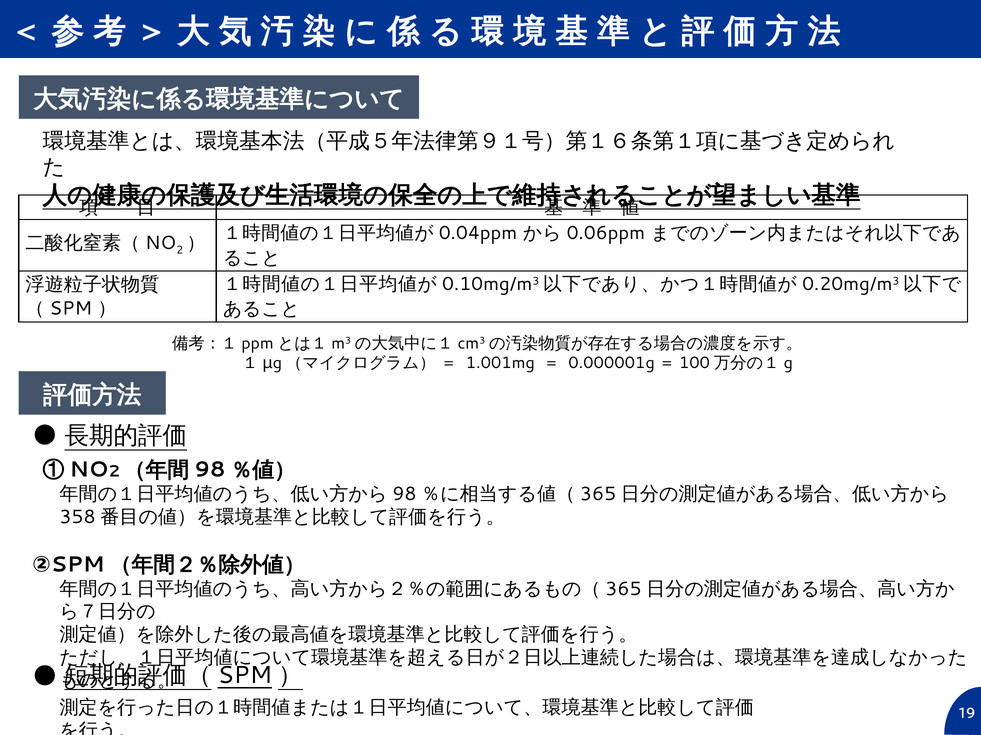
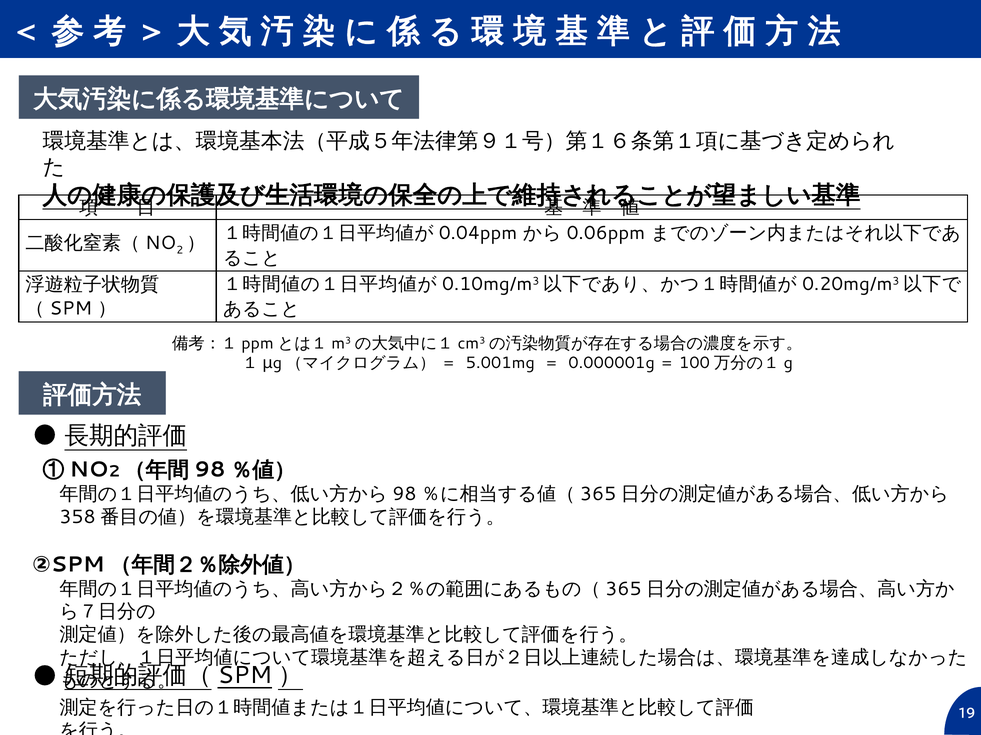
1.001mg: 1.001mg -> 5.001mg (500, 363)
